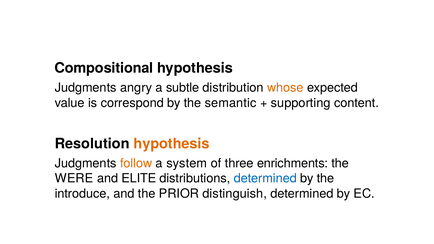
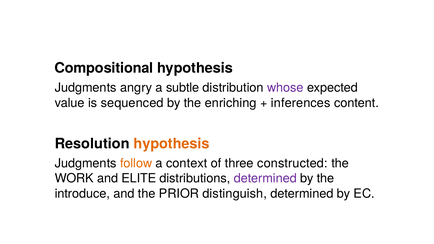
whose colour: orange -> purple (285, 88)
correspond: correspond -> sequenced (132, 103)
semantic: semantic -> enriching (231, 103)
supporting: supporting -> inferences (301, 103)
system: system -> context (187, 163)
enrichments: enrichments -> constructed (292, 163)
WERE: WERE -> WORK (74, 179)
determined colour: blue -> purple (265, 179)
